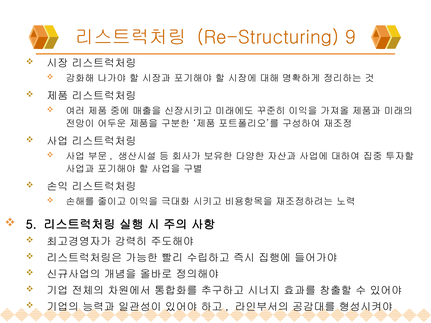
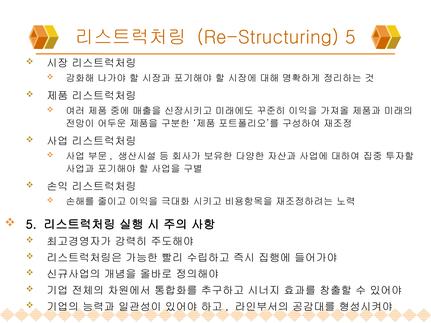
Re-Structuring 9: 9 -> 5 (350, 37)
